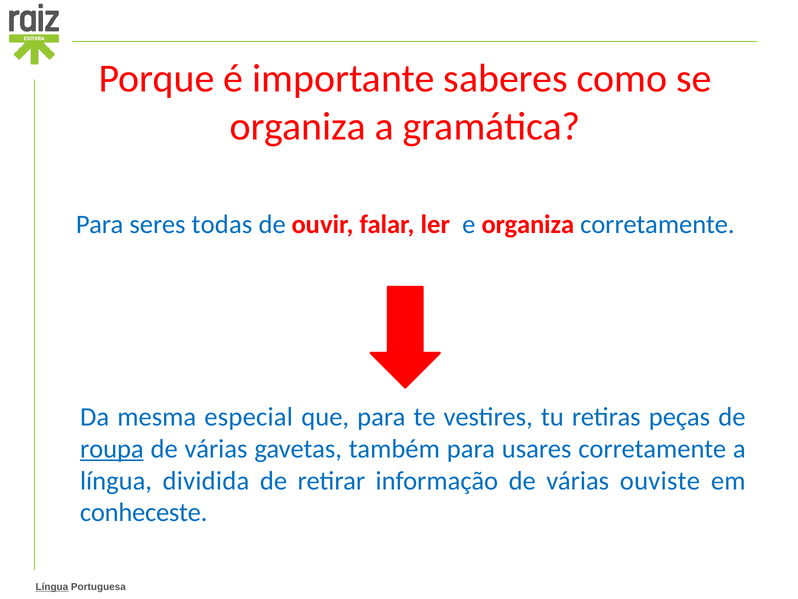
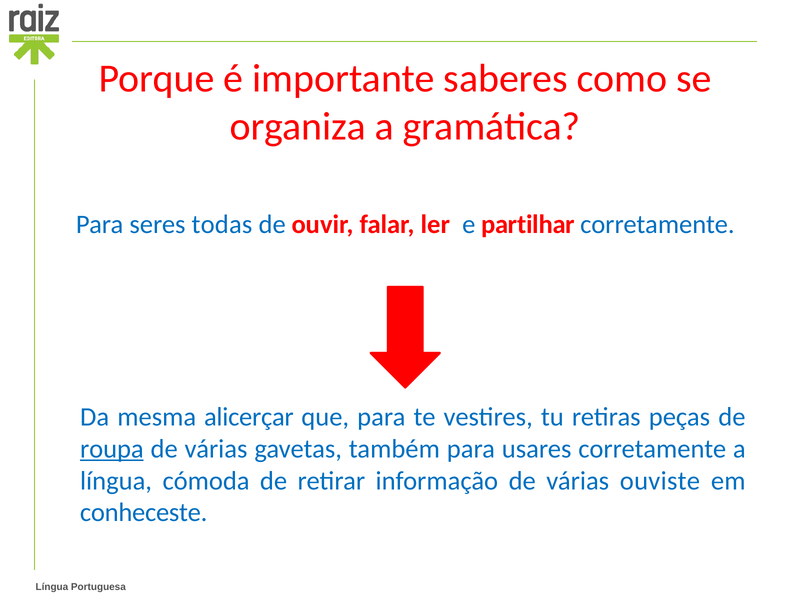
e organiza: organiza -> partilhar (528, 224)
especial: especial -> alicerçar (249, 417)
dividida: dividida -> cómoda (206, 480)
Língua underline: present -> none (52, 586)
